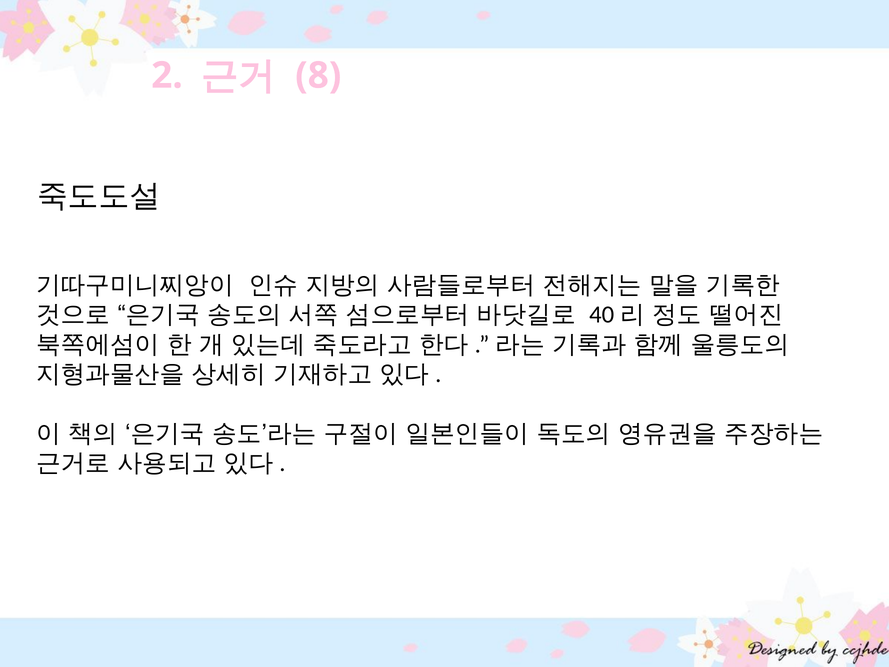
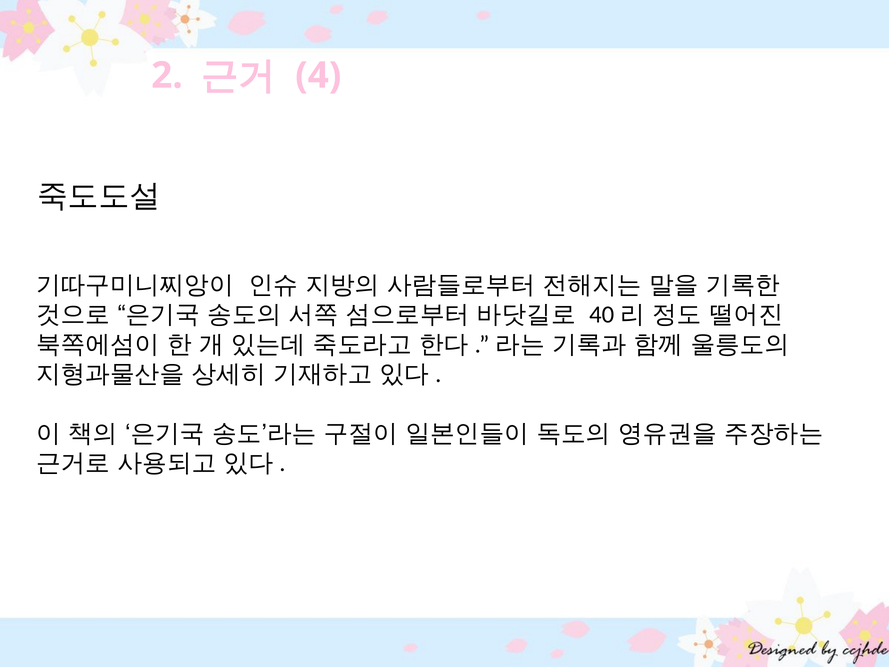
8: 8 -> 4 (318, 75)
